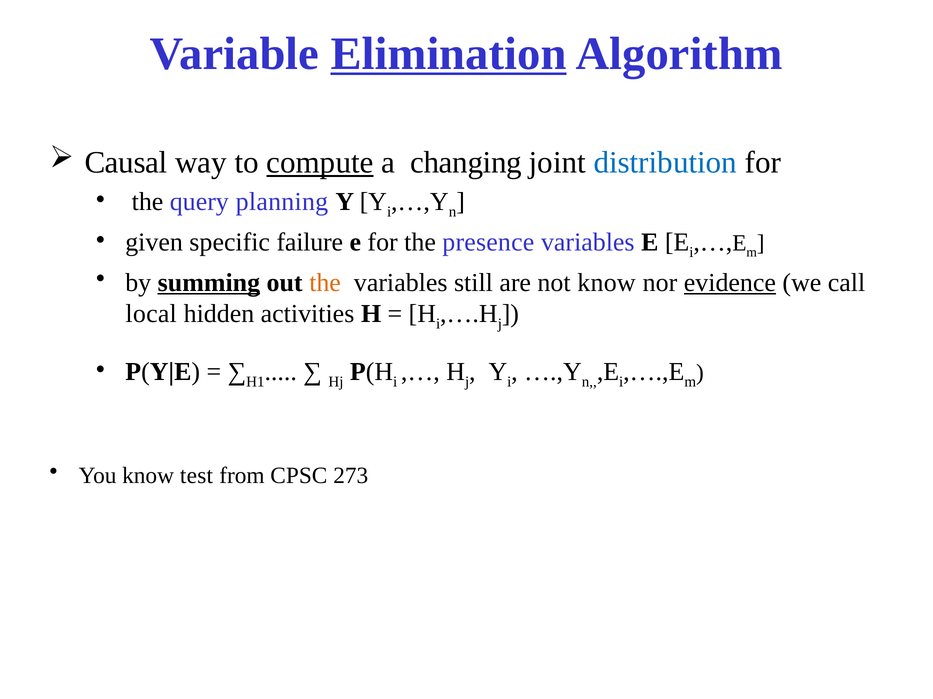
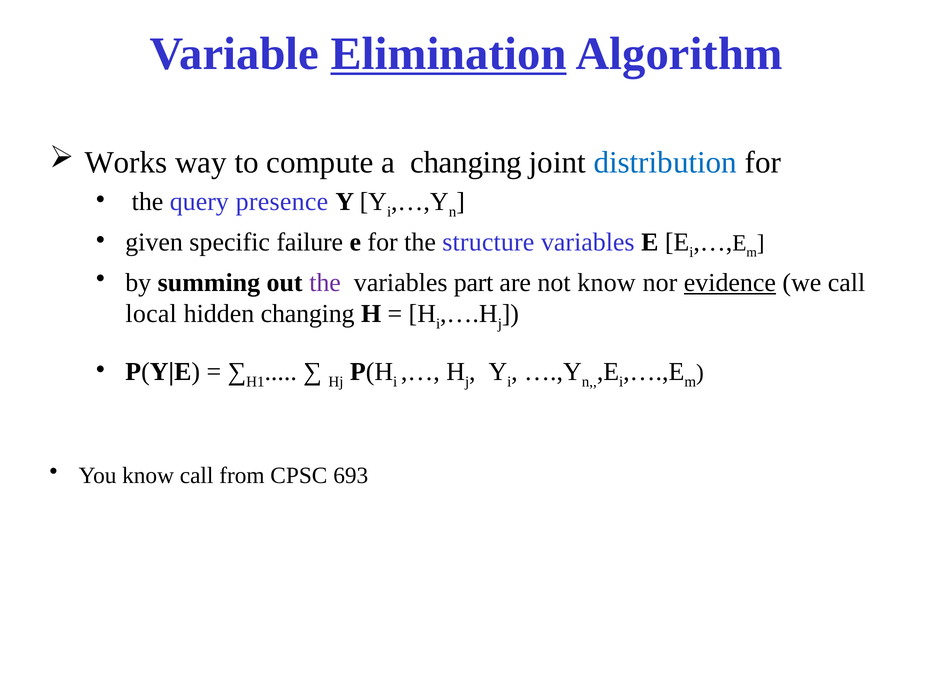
Causal: Causal -> Works (126, 163)
compute underline: present -> none (320, 163)
planning: planning -> presence (282, 202)
presence: presence -> structure (488, 242)
summing underline: present -> none (209, 283)
the colour: orange -> purple (325, 283)
still: still -> part (474, 283)
hidden activities: activities -> changing (308, 314)
know test: test -> call (197, 476)
273: 273 -> 693 (351, 476)
